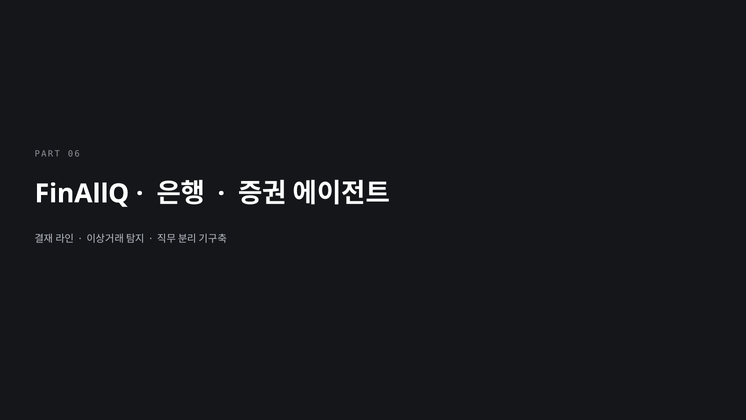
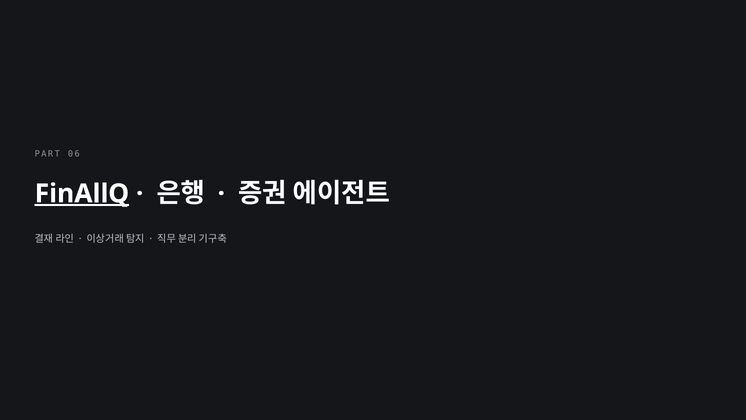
FinAllQ underline: none -> present (82, 193)
